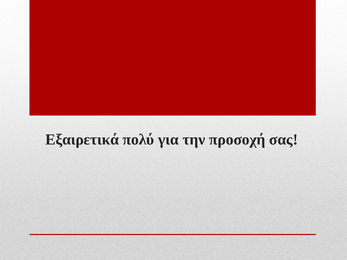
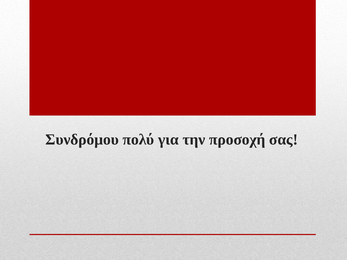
Εξαιρετικά: Εξαιρετικά -> Συνδρόμου (82, 140)
